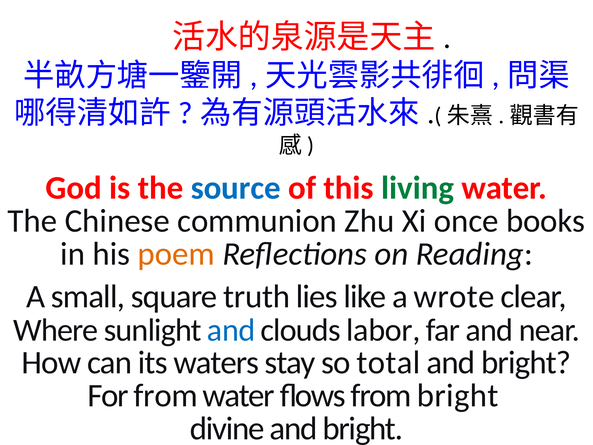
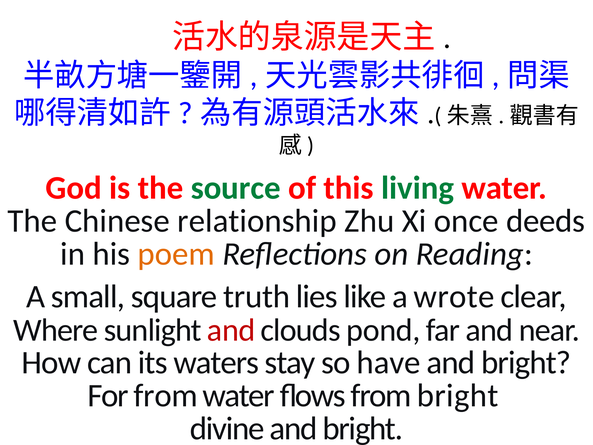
source colour: blue -> green (236, 188)
communion: communion -> relationship (257, 221)
books: books -> deeds (546, 221)
and colour: blue -> red (231, 330)
labor: labor -> pond (383, 330)
total: total -> have (389, 362)
